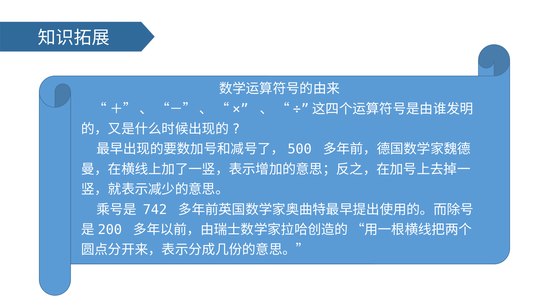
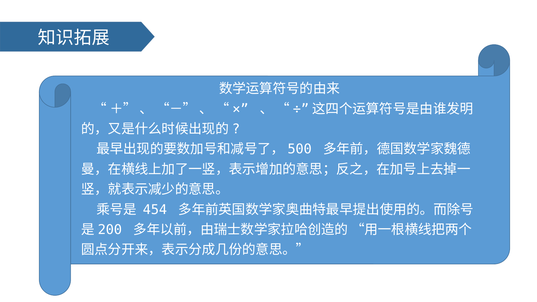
742: 742 -> 454 (155, 210)
